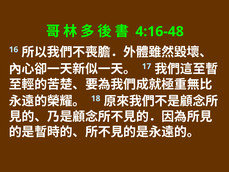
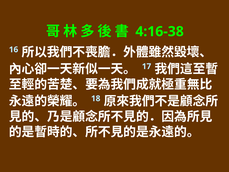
4:16-48: 4:16-48 -> 4:16-38 (160, 31)
